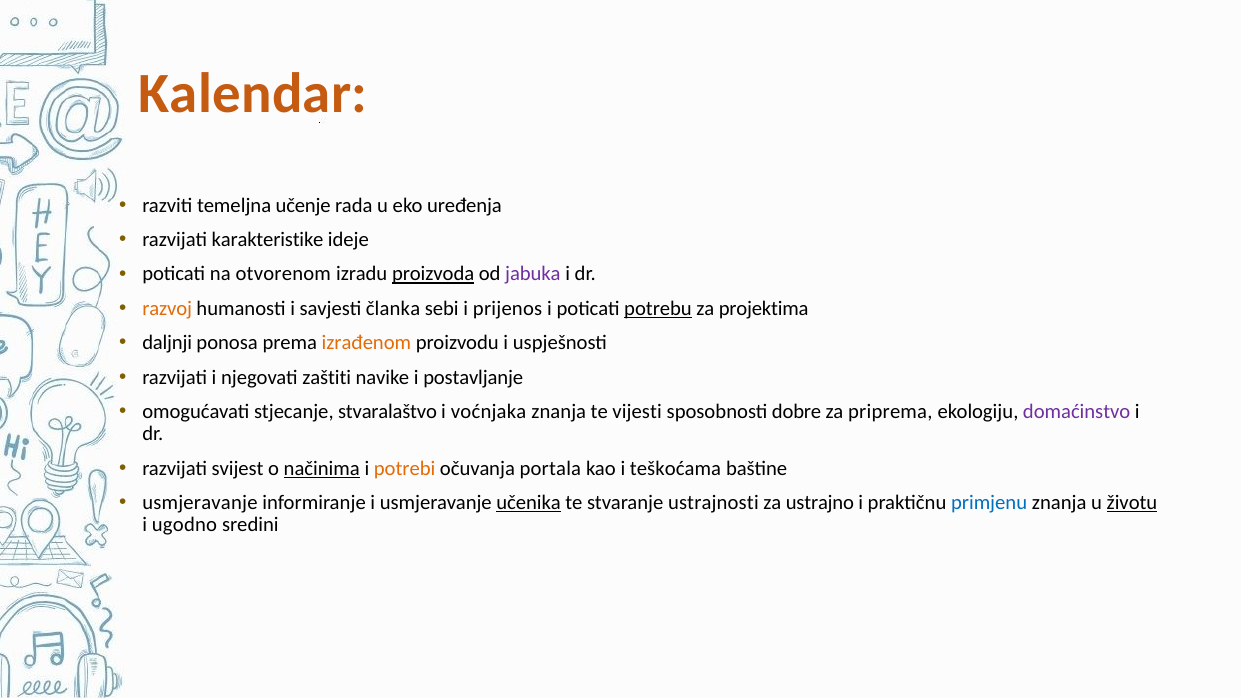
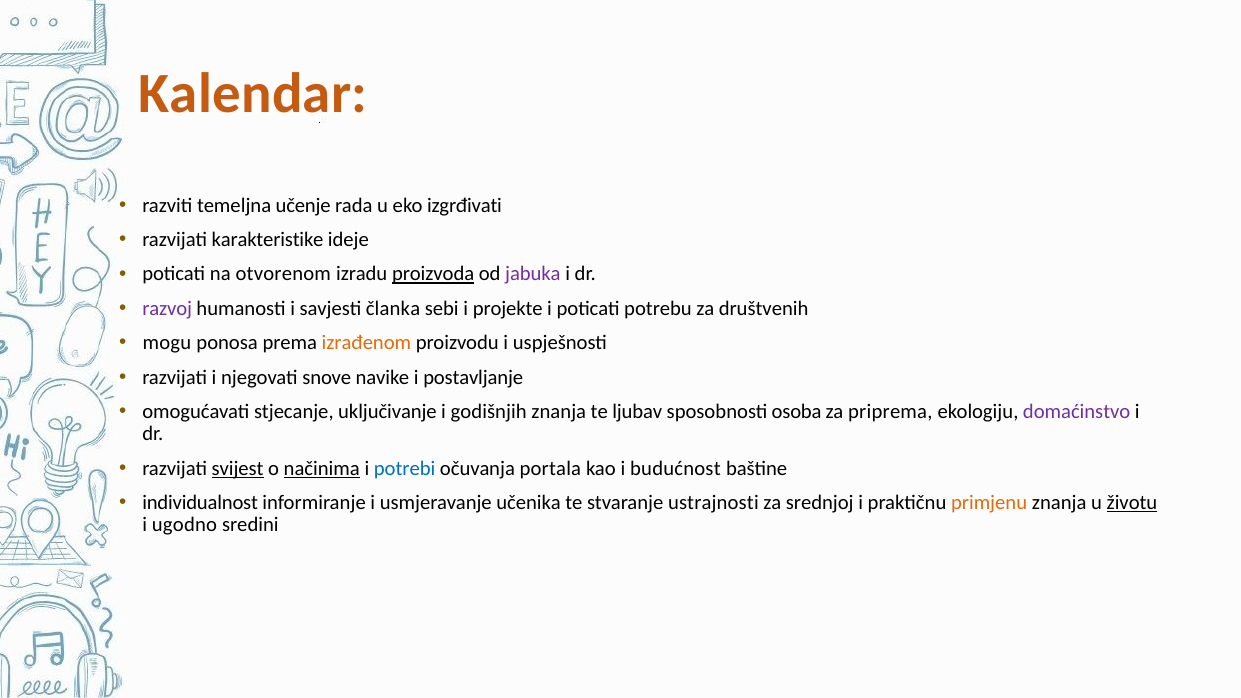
uređenja: uređenja -> izgrđivati (464, 205)
razvoj colour: orange -> purple (167, 309)
prijenos: prijenos -> projekte (508, 309)
potrebu underline: present -> none (658, 309)
projektima: projektima -> društvenih (764, 309)
daljnji: daljnji -> mogu (167, 343)
zaštiti: zaštiti -> snove (327, 377)
stvaralaštvo: stvaralaštvo -> uključivanje (387, 412)
voćnjaka: voćnjaka -> godišnjih (489, 412)
vijesti: vijesti -> ljubav (637, 412)
dobre: dobre -> osoba (797, 412)
svijest underline: none -> present (238, 468)
potrebi colour: orange -> blue (405, 468)
teškoćama: teškoćama -> budućnost (675, 468)
usmjeravanje: usmjeravanje -> individualnost (200, 503)
učenika underline: present -> none (529, 503)
ustrajno: ustrajno -> srednjoj (820, 503)
primjenu colour: blue -> orange (989, 503)
